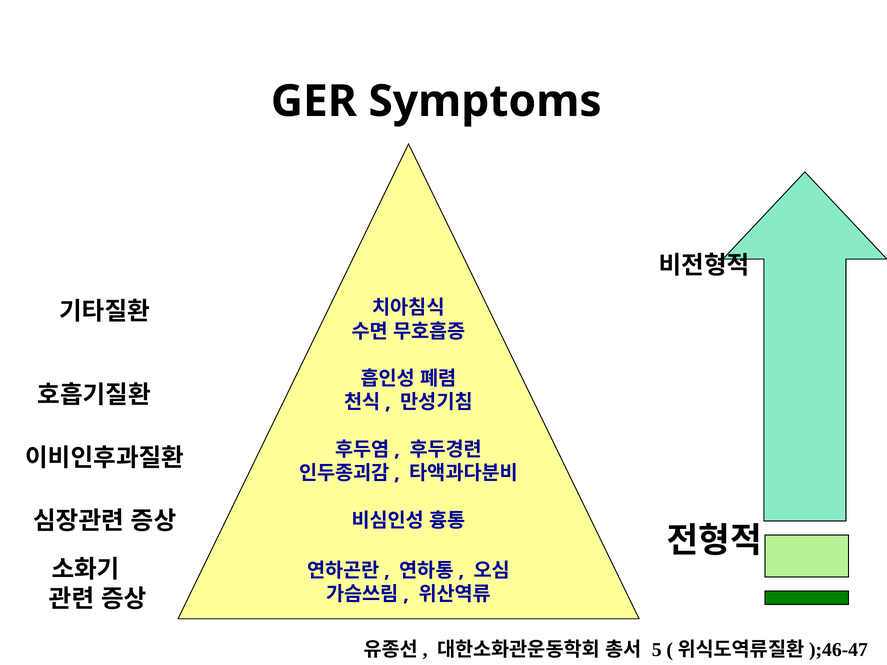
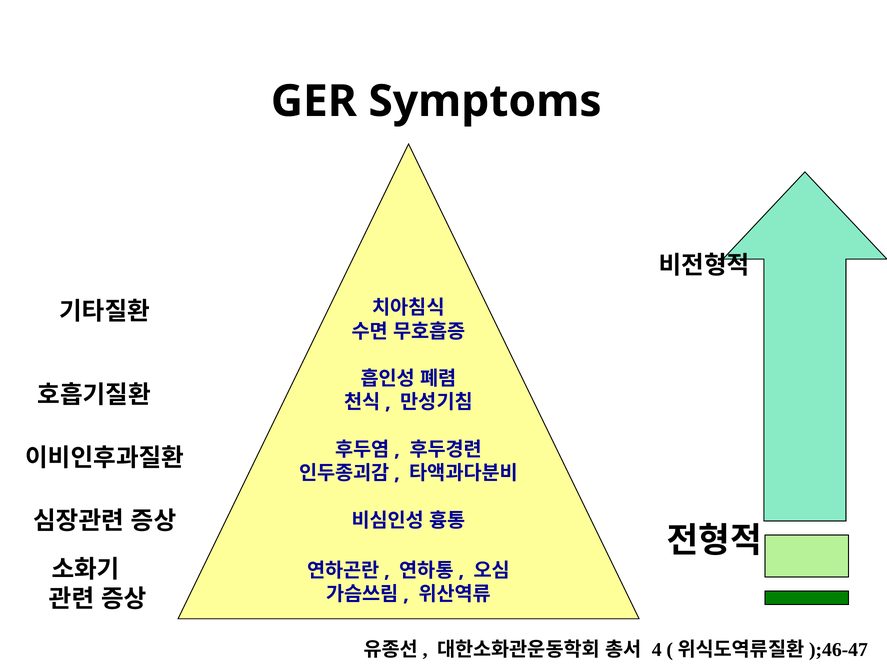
5: 5 -> 4 (657, 650)
